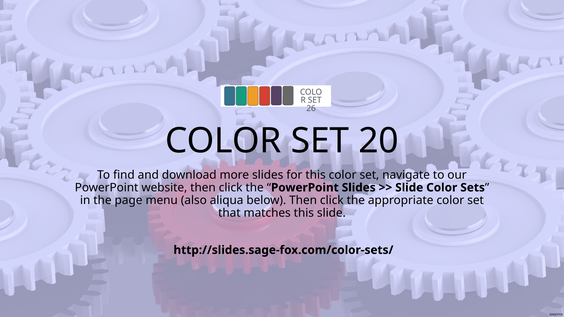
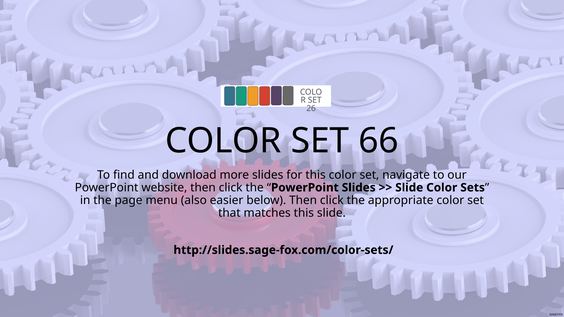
20: 20 -> 66 (379, 141)
aliqua: aliqua -> easier (227, 200)
